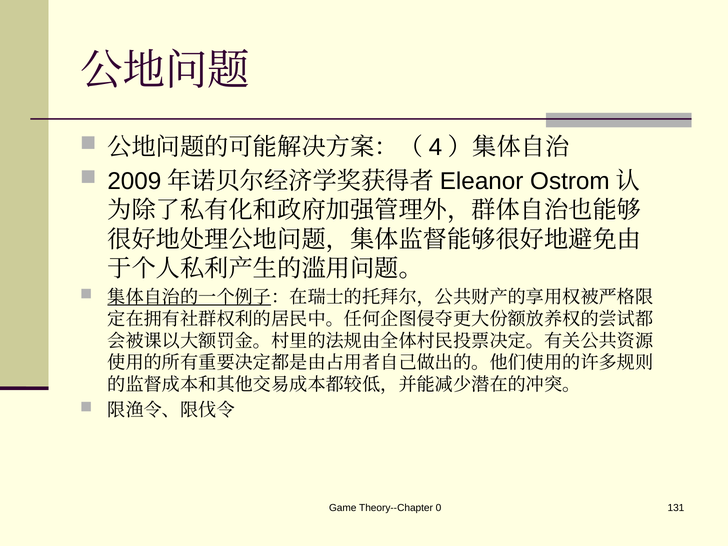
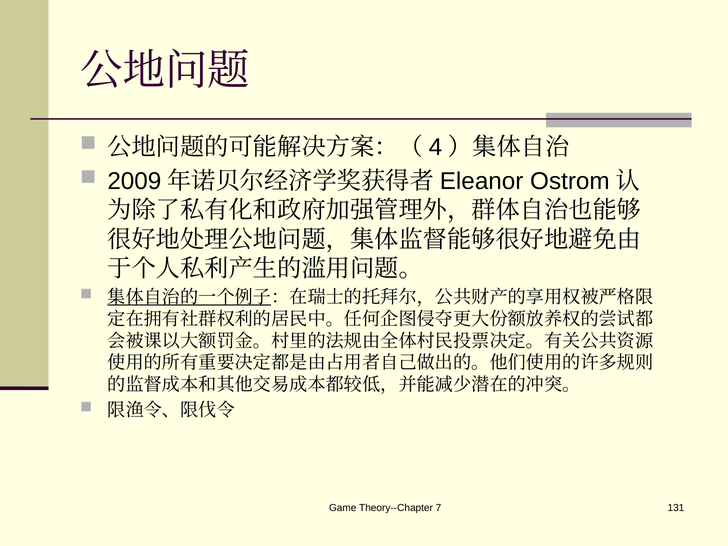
0: 0 -> 7 (439, 508)
